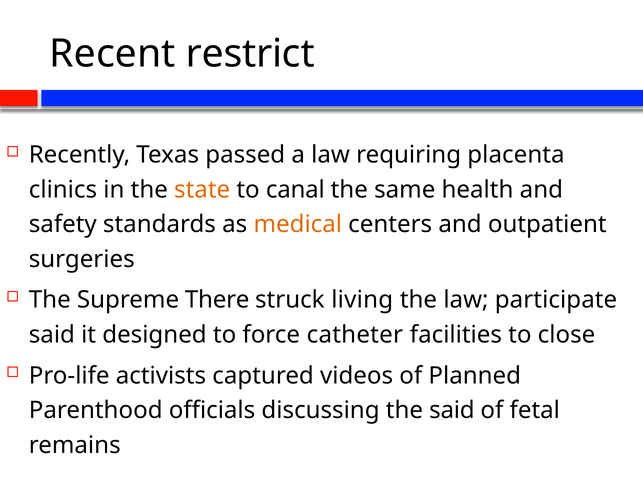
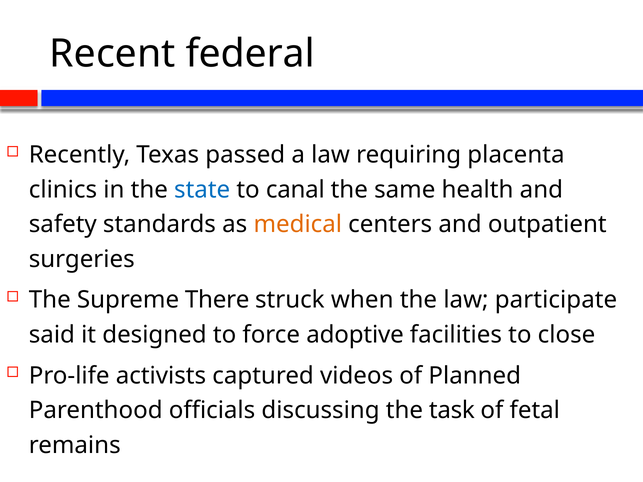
restrict: restrict -> federal (250, 54)
state colour: orange -> blue (202, 190)
living: living -> when (362, 300)
catheter: catheter -> adoptive (355, 335)
the said: said -> task (452, 411)
